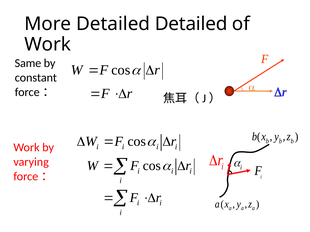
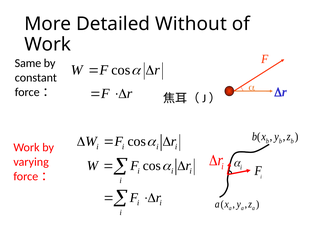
Detailed Detailed: Detailed -> Without (191, 24)
